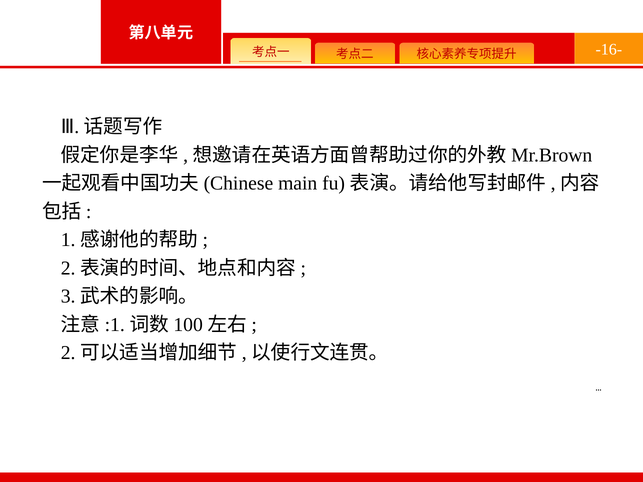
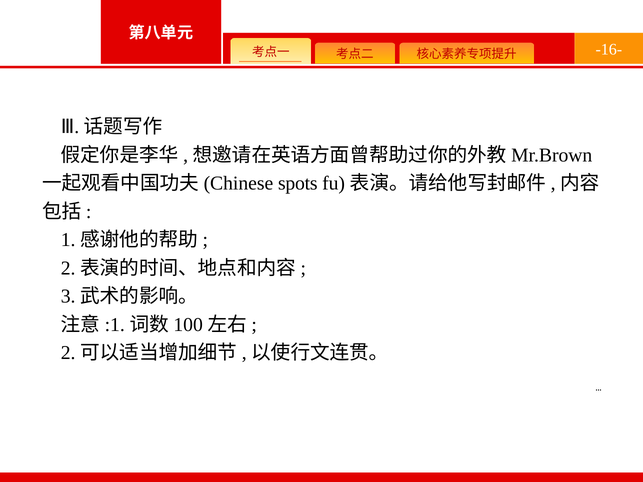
main: main -> spots (298, 183)
